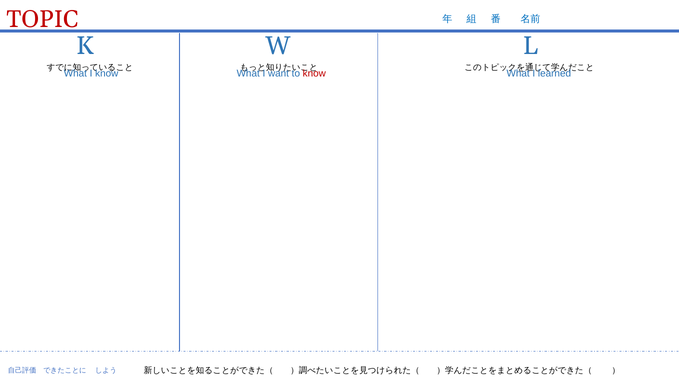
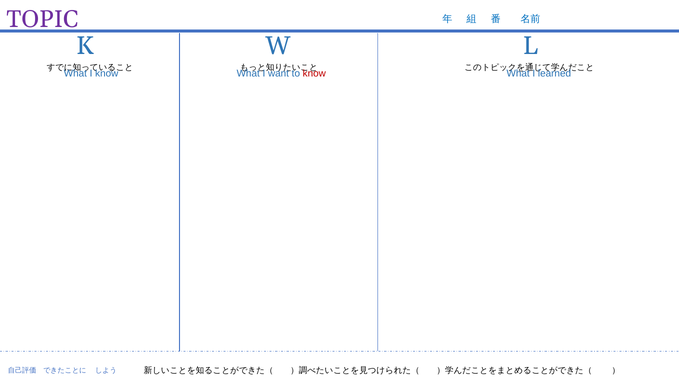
TOPIC colour: red -> purple (43, 19)
